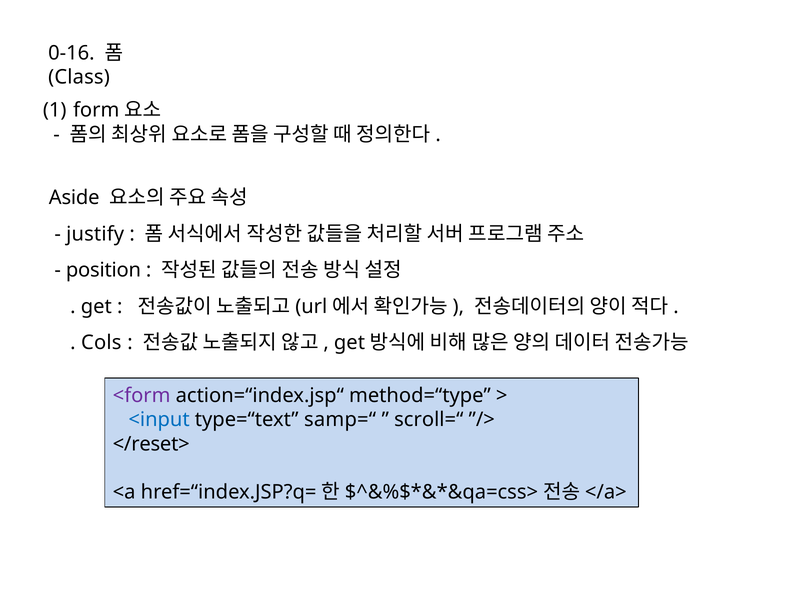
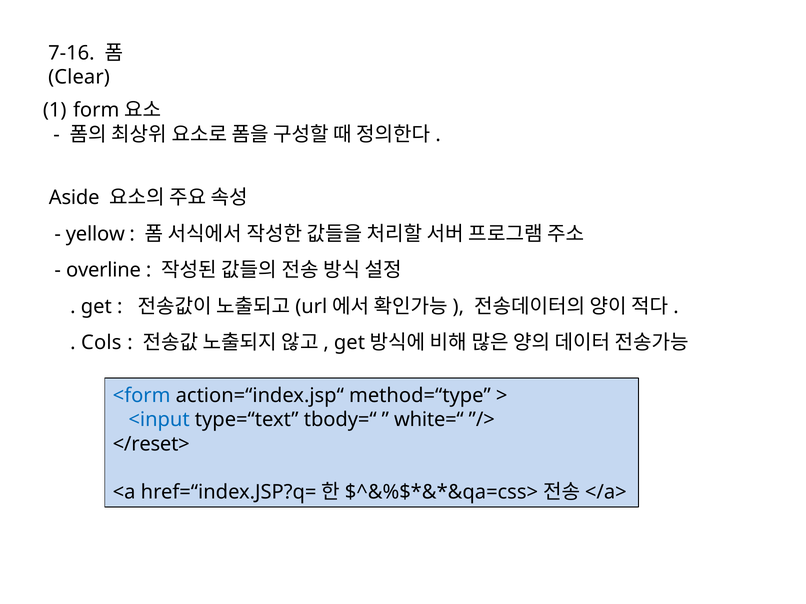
0-16: 0-16 -> 7-16 (71, 53)
Class: Class -> Clear (79, 77)
justify: justify -> yellow (95, 234)
position: position -> overline (103, 270)
<form colour: purple -> blue (142, 396)
samp=“: samp=“ -> tbody=“ (340, 420)
scroll=“: scroll=“ -> white=“ (429, 420)
